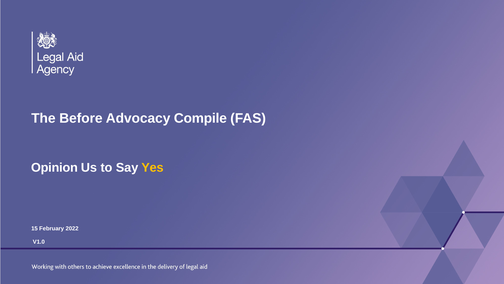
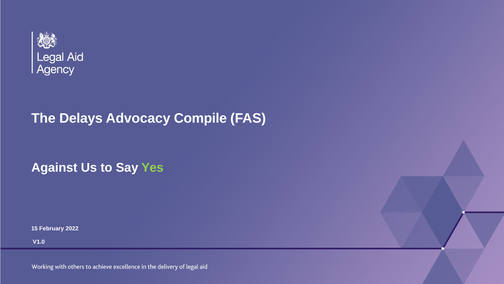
Before: Before -> Delays (81, 118)
Opinion: Opinion -> Against (54, 167)
Yes colour: yellow -> light green (152, 167)
